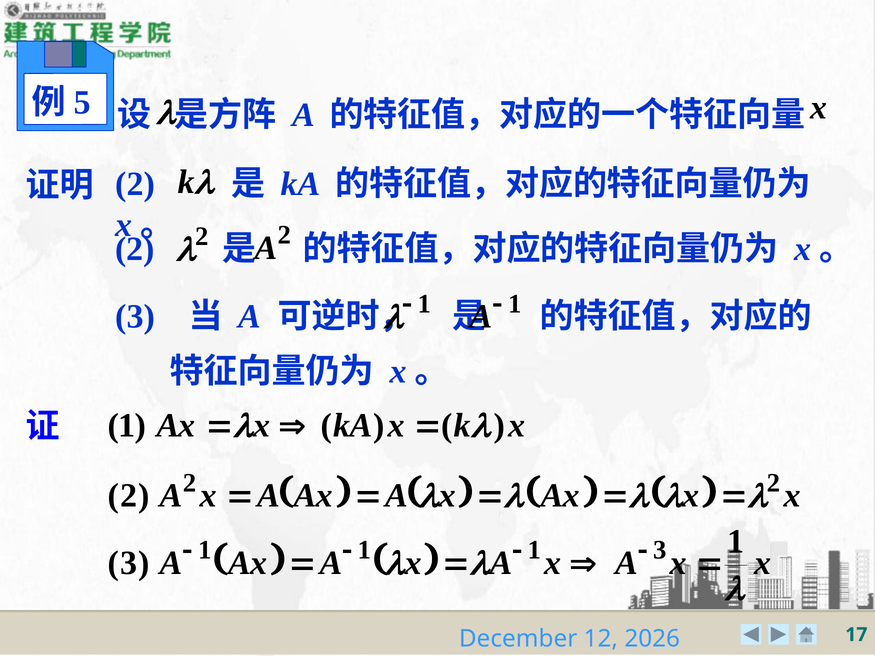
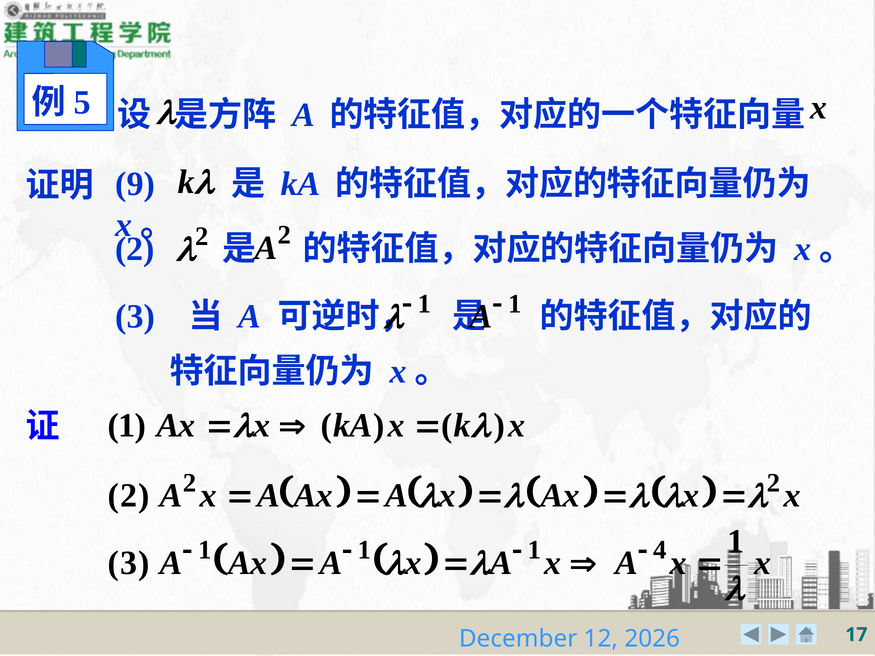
2: 2 -> 9 (135, 184)
3: 3 -> 4 (660, 550)
